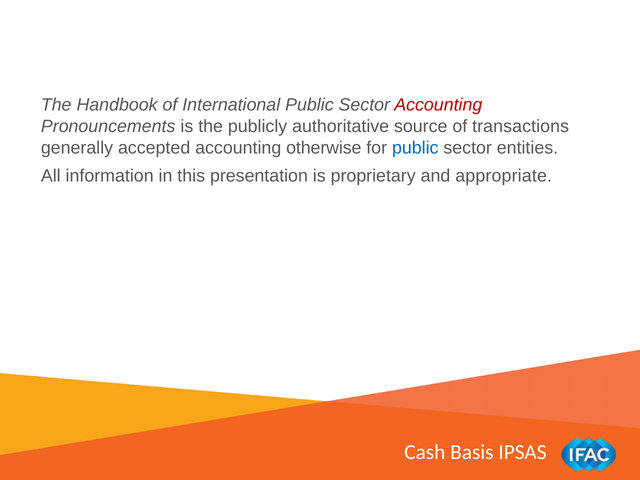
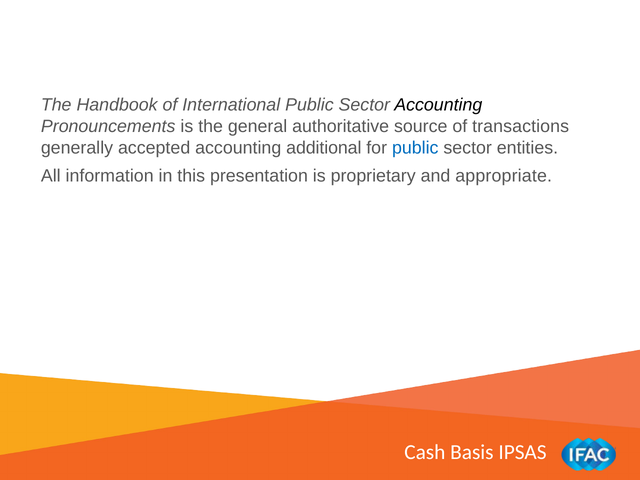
Accounting colour: red -> black (438, 105)
publicly: publicly -> general (258, 126)
otherwise: otherwise -> additional (324, 148)
